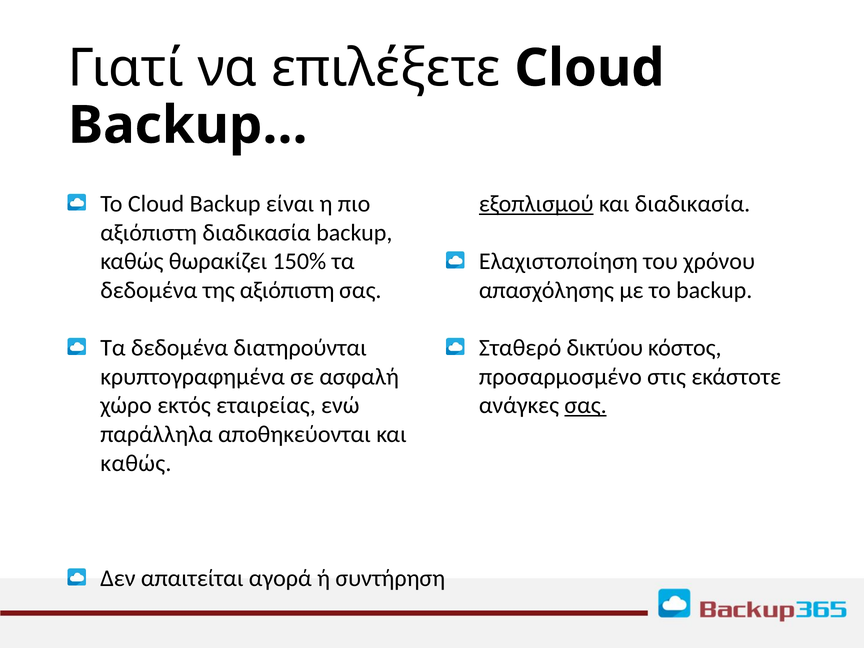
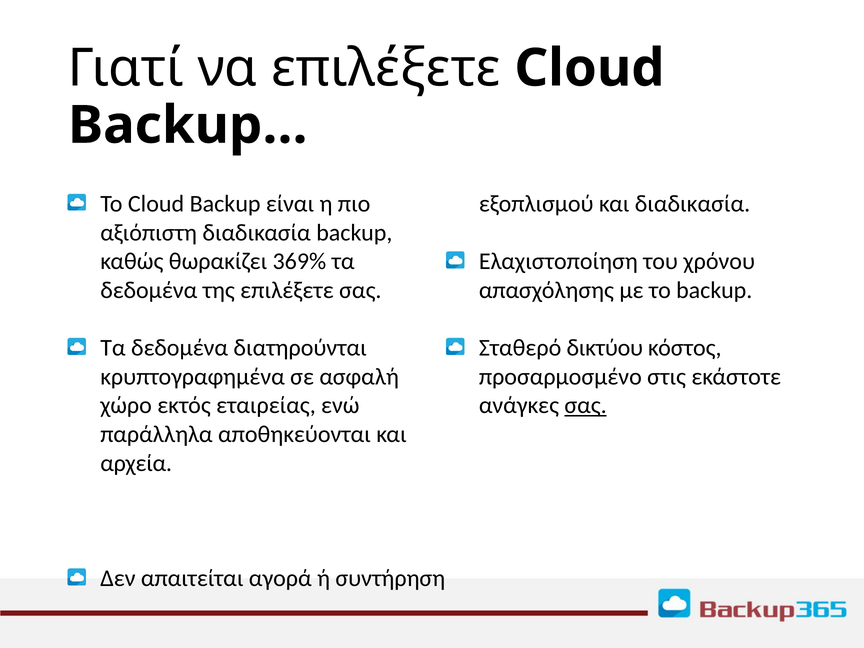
εξοπλισμού underline: present -> none (536, 204)
150%: 150% -> 369% (299, 261)
της αξιόπιστη: αξιόπιστη -> επιλέξετε (287, 290)
καθώς: καθώς -> αρχεία (136, 463)
